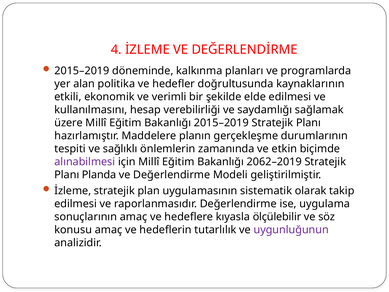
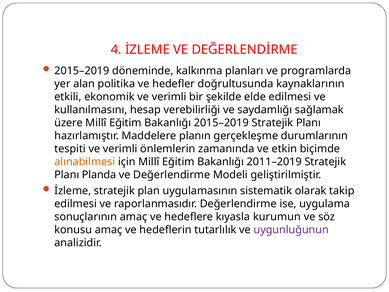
tespiti ve sağlıklı: sağlıklı -> verimli (120, 149)
alınabilmesi colour: purple -> orange (85, 162)
2062–2019: 2062–2019 -> 2011–2019 (274, 162)
ölçülebilir: ölçülebilir -> kurumun (277, 217)
